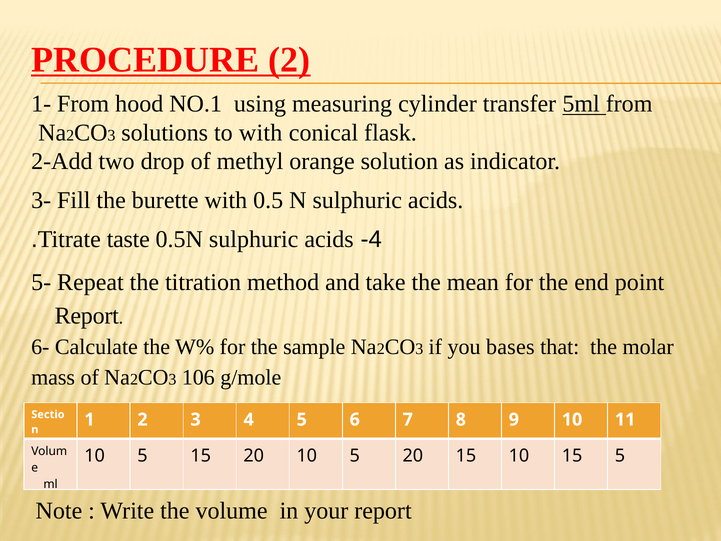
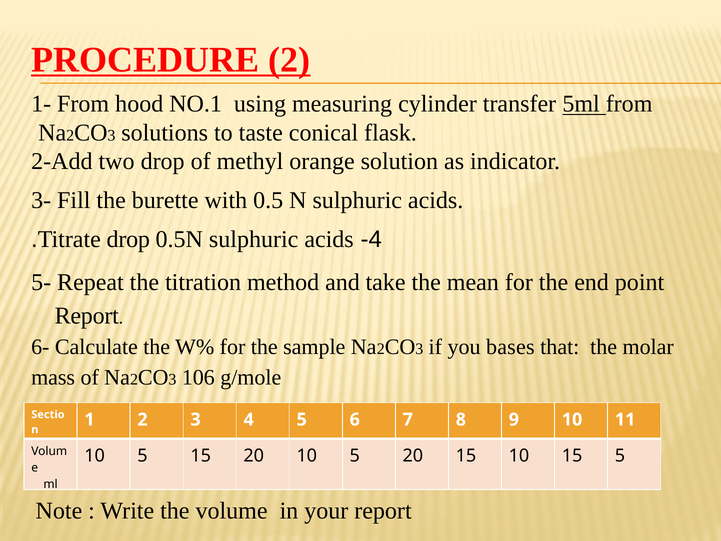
to with: with -> taste (261, 133)
Titrate taste: taste -> drop (128, 239)
